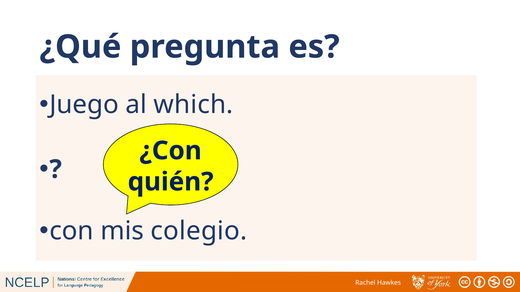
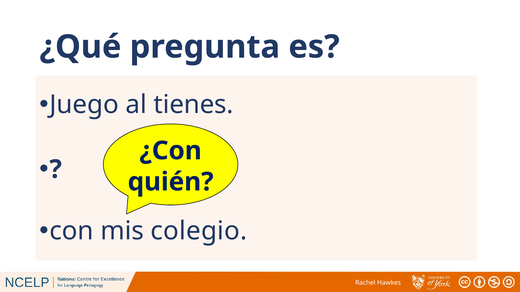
which: which -> tienes (194, 105)
